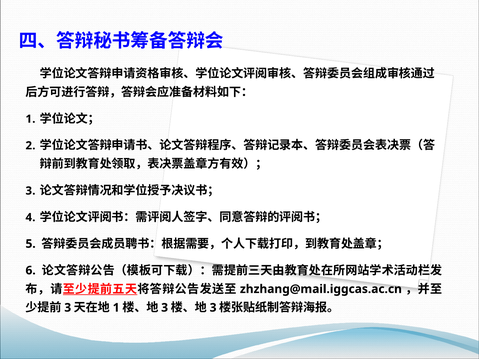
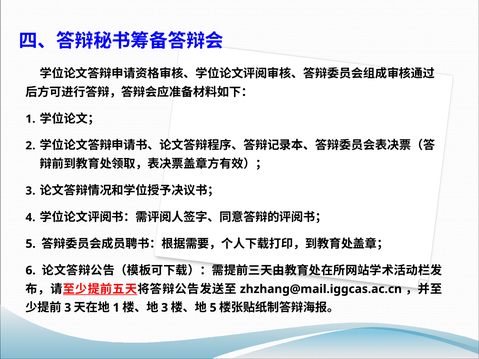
3: 3 -> 5 (213, 308)
